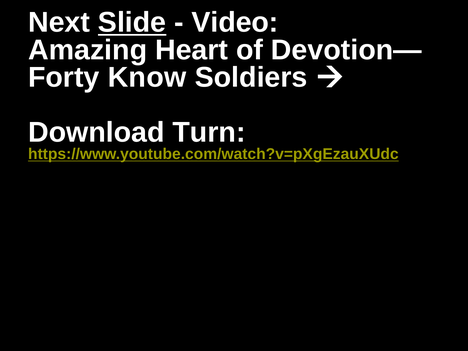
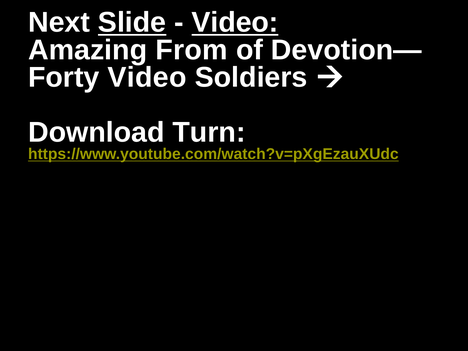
Video underline: none -> present (235, 23)
Heart: Heart -> From (192, 50)
Know: Know -> Video (147, 77)
